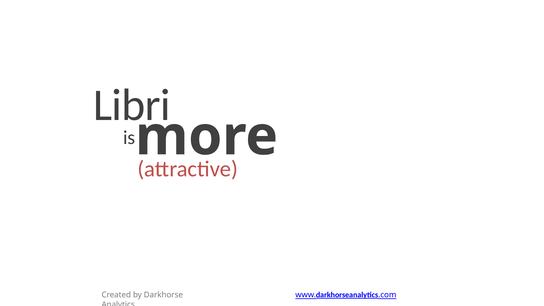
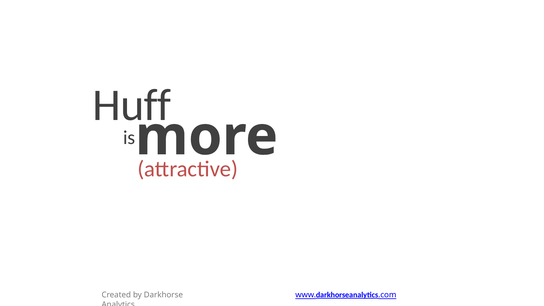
Libri: Libri -> Huff (132, 105)
